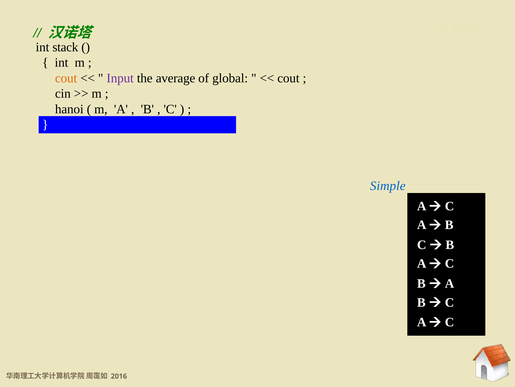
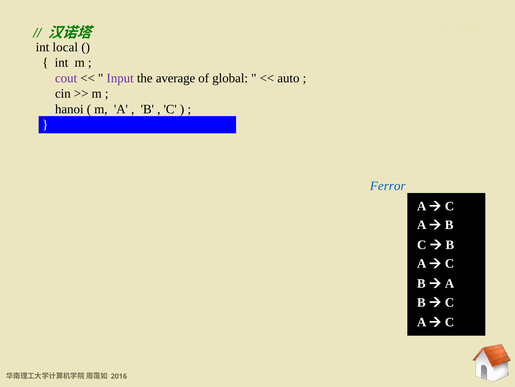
int stack: stack -> local (65, 47)
cout colour: orange -> purple (66, 78)
cout: cout -> auto (288, 78)
Simple: Simple -> Ferror (388, 185)
